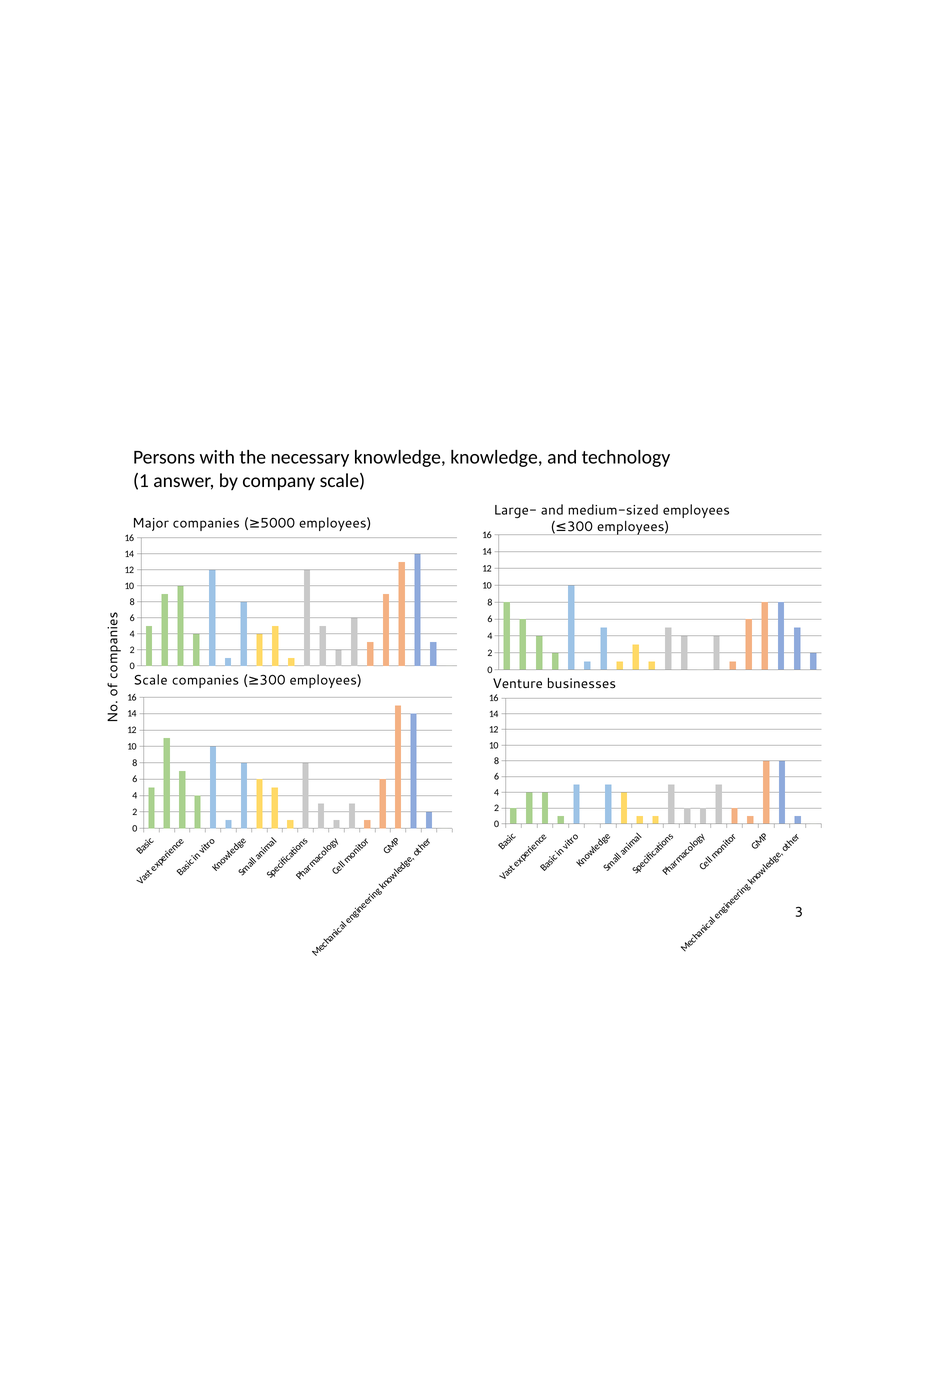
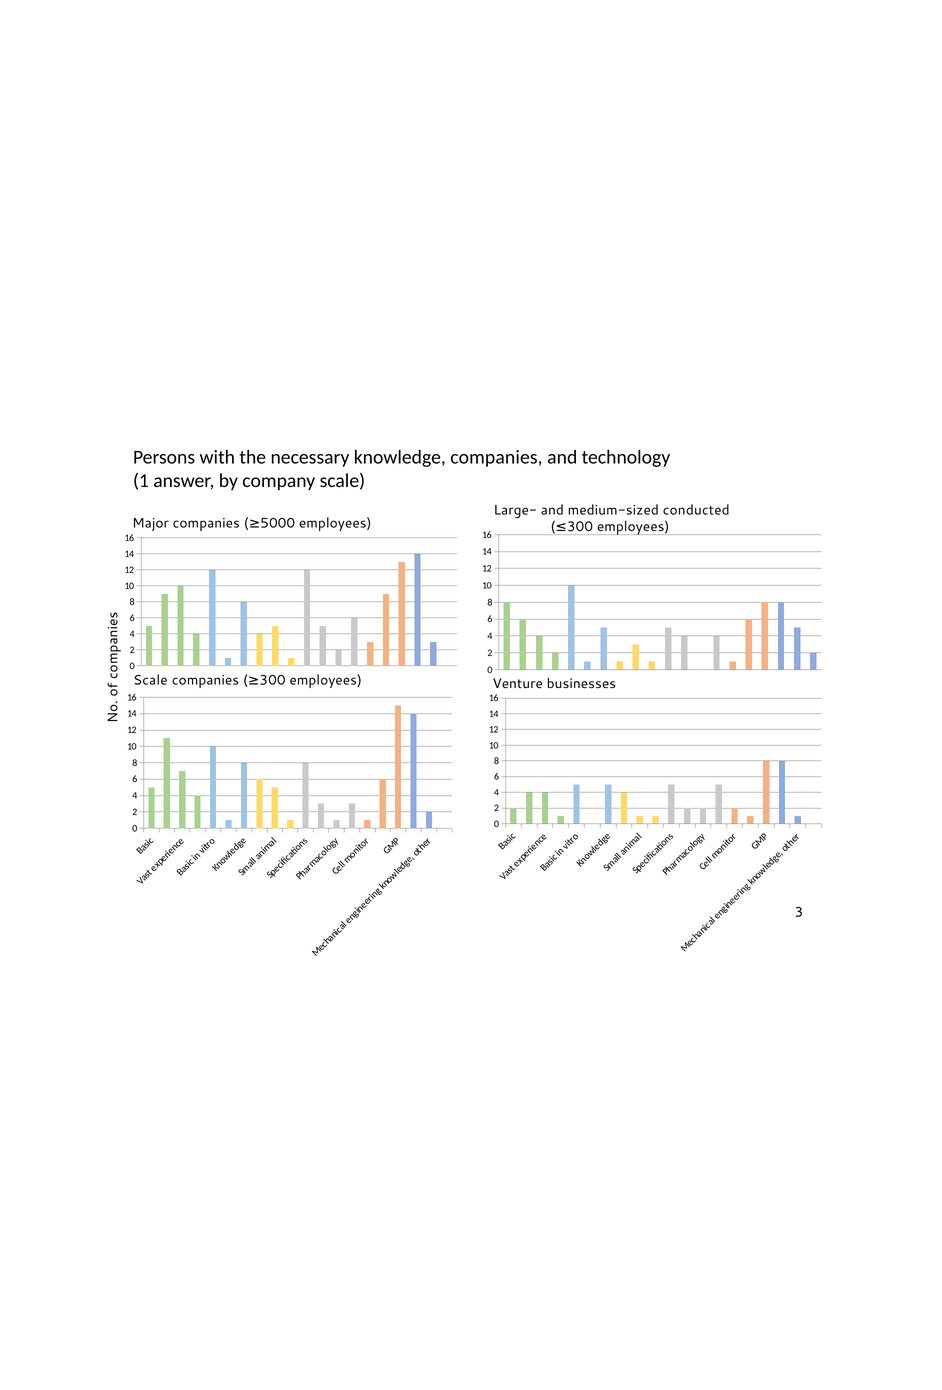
knowledge knowledge: knowledge -> companies (496, 457)
medium-sized employees: employees -> conducted (696, 510)
